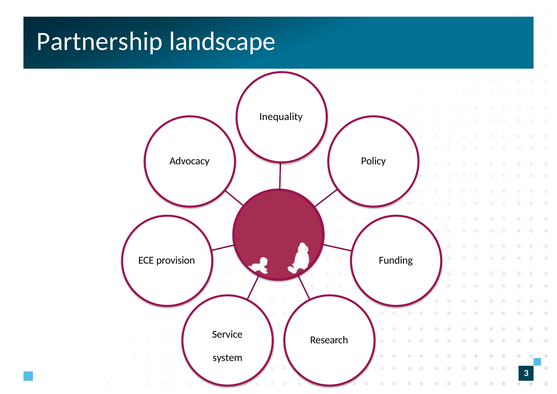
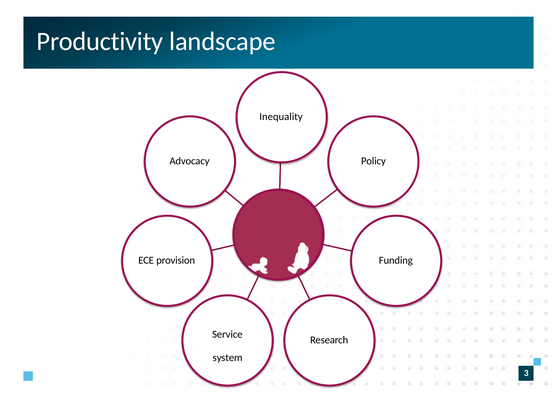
Partnership: Partnership -> Productivity (100, 41)
